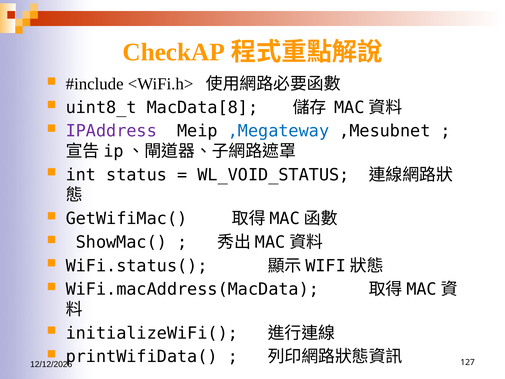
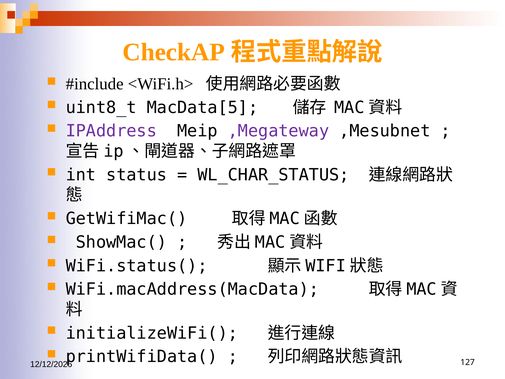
MacData[8: MacData[8 -> MacData[5 (203, 107)
,Megateway colour: blue -> purple (278, 131)
WL_VOID_STATUS: WL_VOID_STATUS -> WL_CHAR_STATUS (273, 175)
